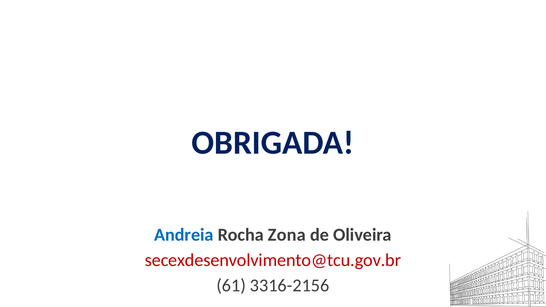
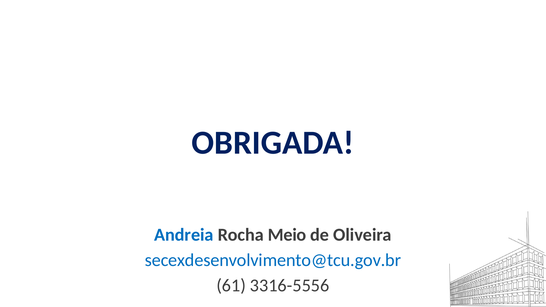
Zona: Zona -> Meio (287, 235)
secexdesenvolvimento@tcu.gov.br colour: red -> blue (273, 260)
3316-2156: 3316-2156 -> 3316-5556 (290, 286)
